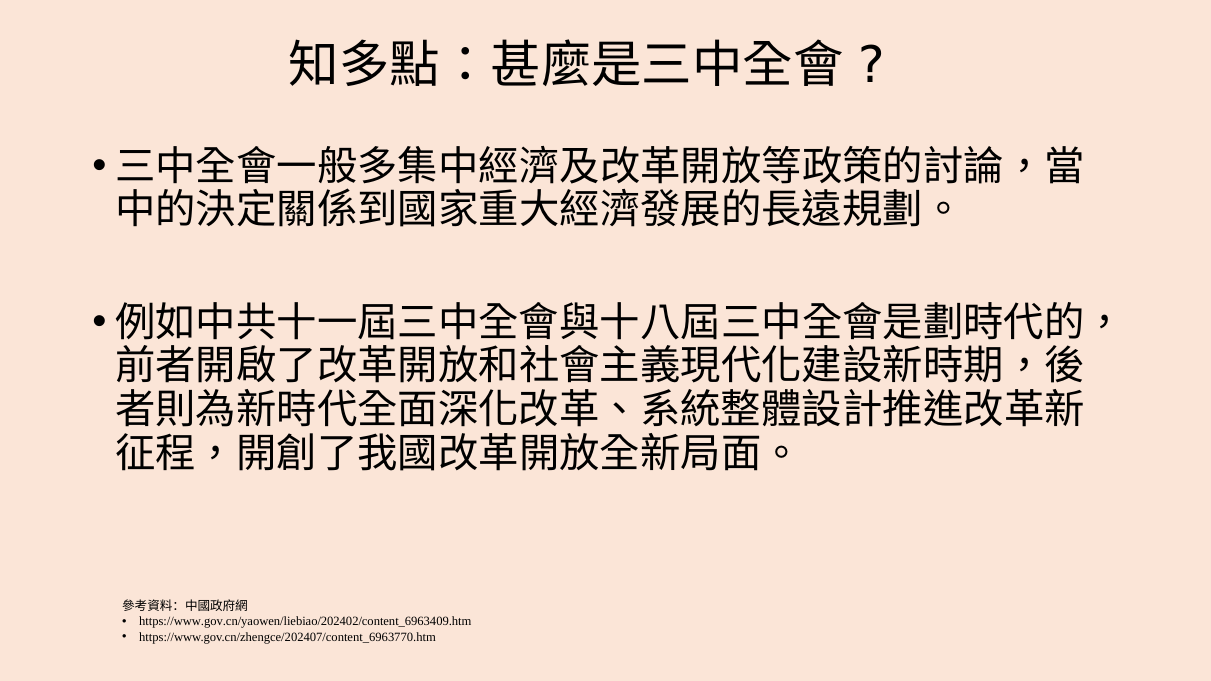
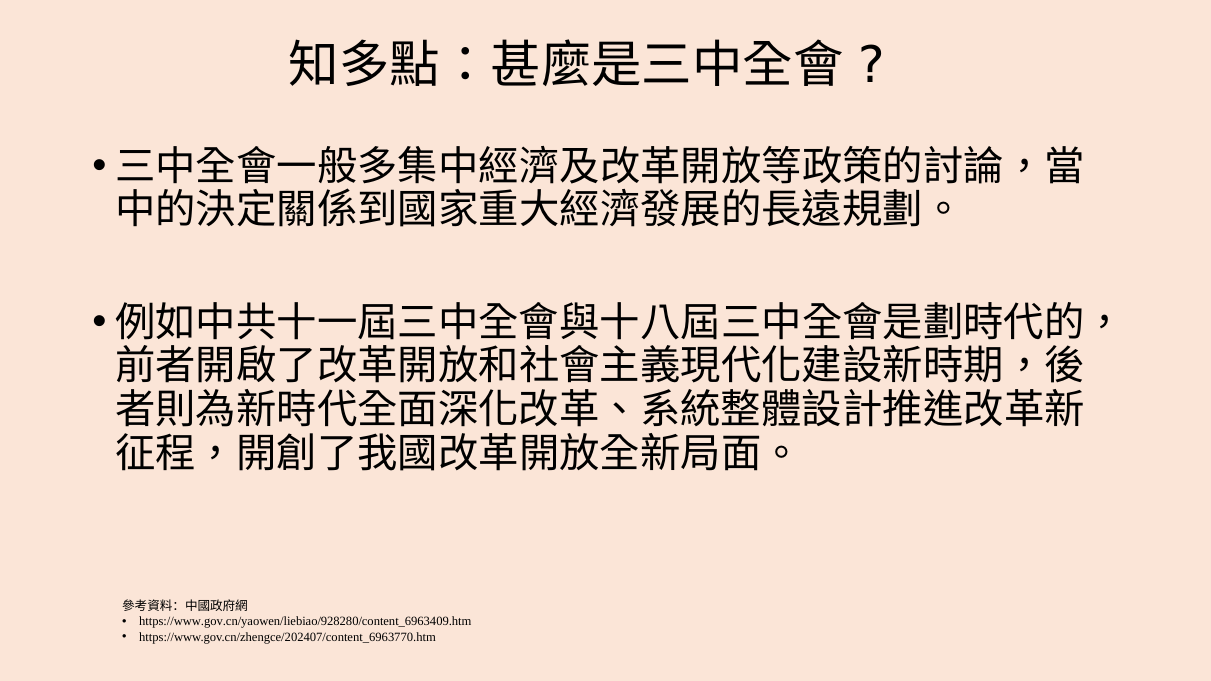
https://www.gov.cn/yaowen/liebiao/202402/content_6963409.htm: https://www.gov.cn/yaowen/liebiao/202402/content_6963409.htm -> https://www.gov.cn/yaowen/liebiao/928280/content_6963409.htm (305, 622)
